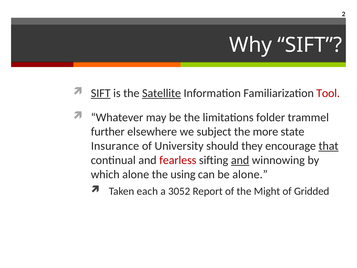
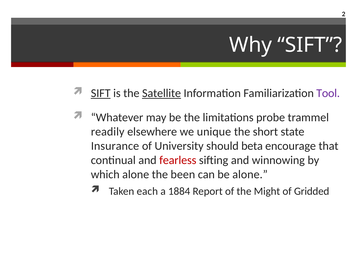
Tool colour: red -> purple (328, 93)
folder: folder -> probe (271, 117)
further: further -> readily (108, 132)
subject: subject -> unique (214, 132)
more: more -> short (265, 132)
they: they -> beta (252, 146)
that underline: present -> none (329, 146)
and underline: present -> none (240, 160)
using: using -> been (183, 174)
3052: 3052 -> 1884 (179, 191)
